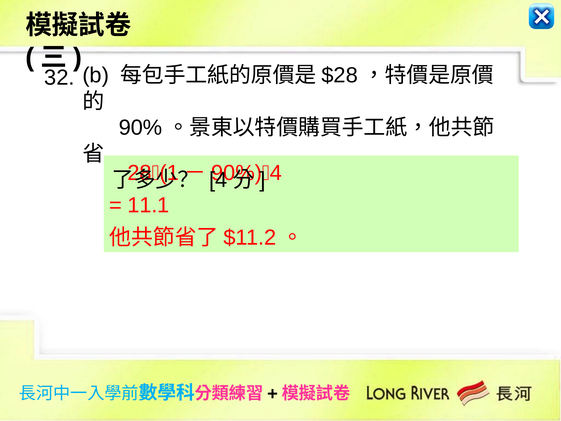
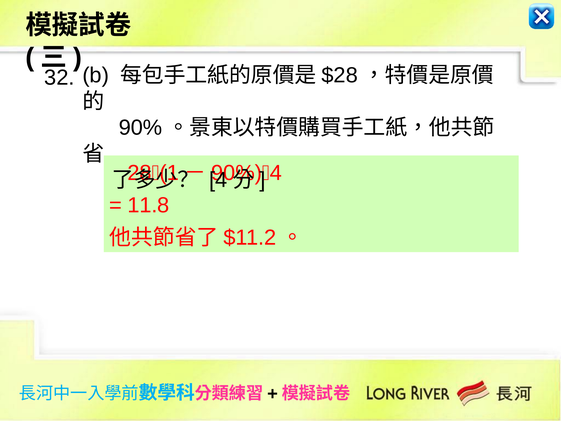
11.1: 11.1 -> 11.8 (149, 205)
